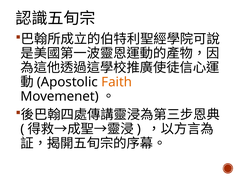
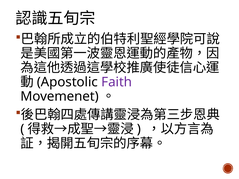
Faith colour: orange -> purple (117, 82)
